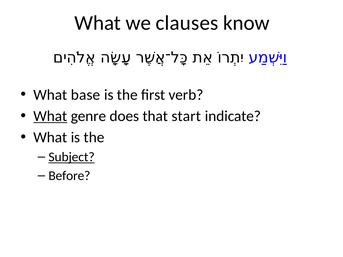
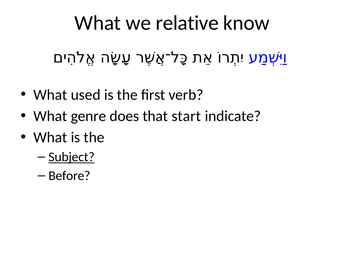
clauses: clauses -> relative (187, 23)
base: base -> used (86, 95)
What underline: present -> none (50, 116)
